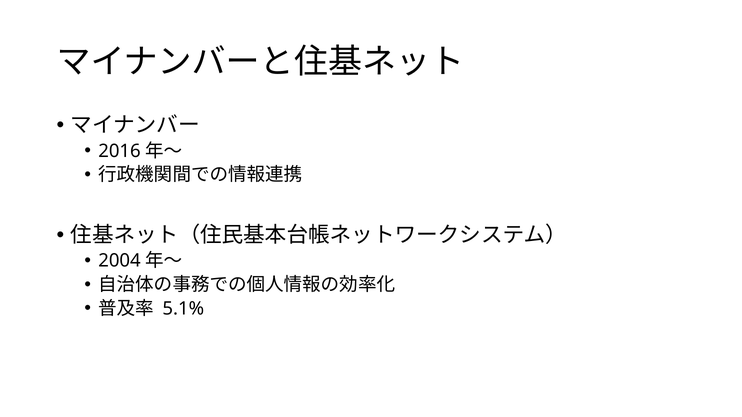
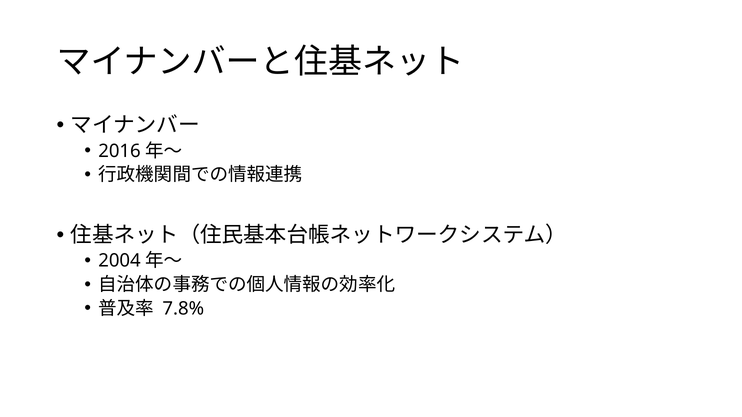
5.1%: 5.1% -> 7.8% (183, 309)
